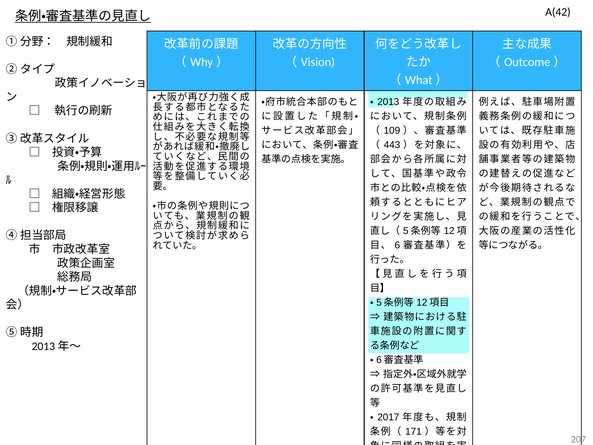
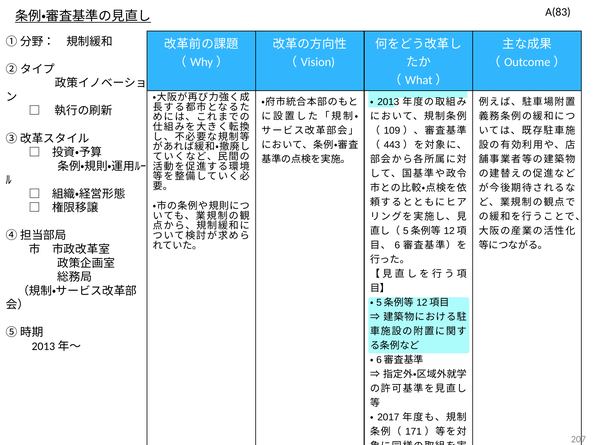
A(42: A(42 -> A(83 (558, 12)
